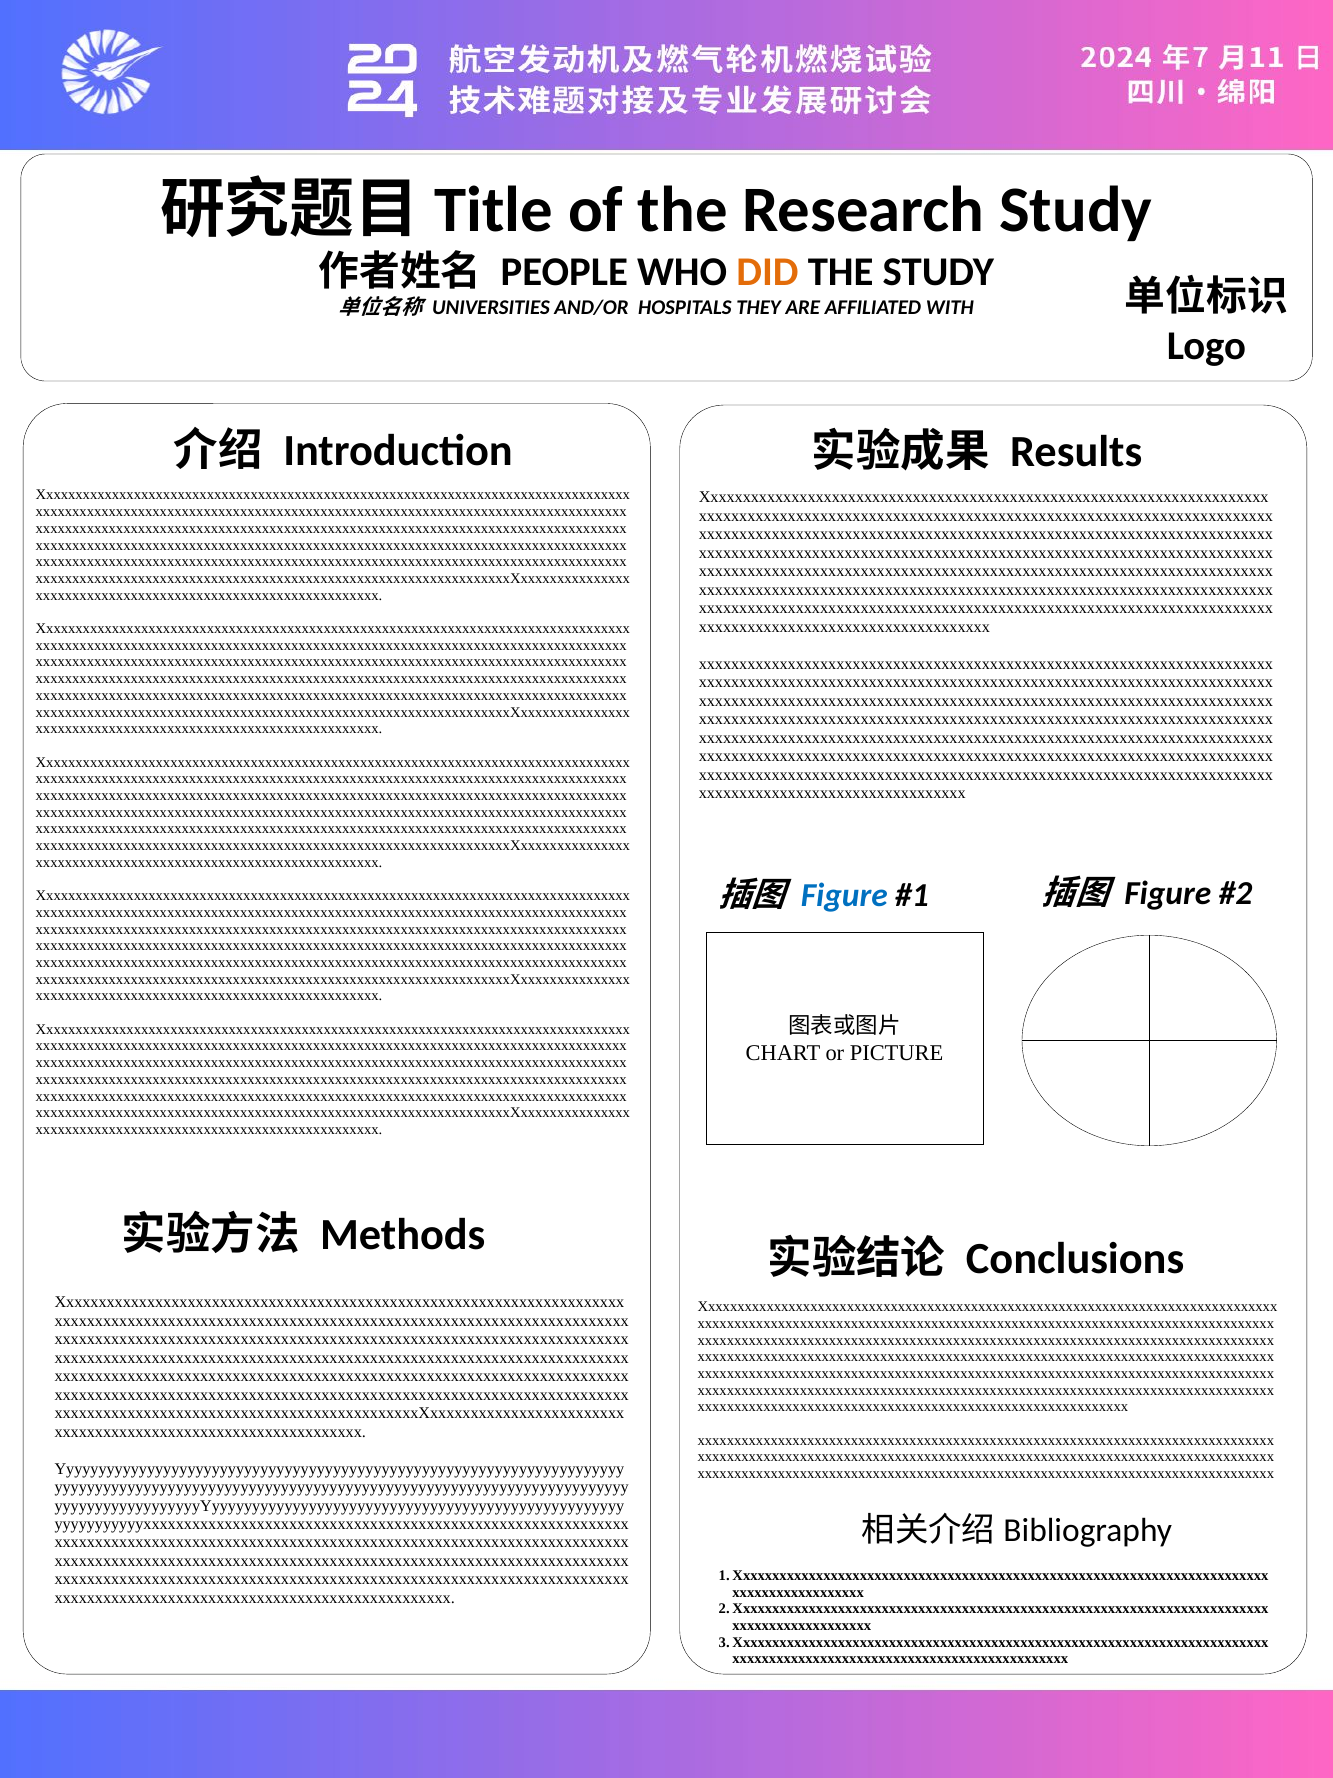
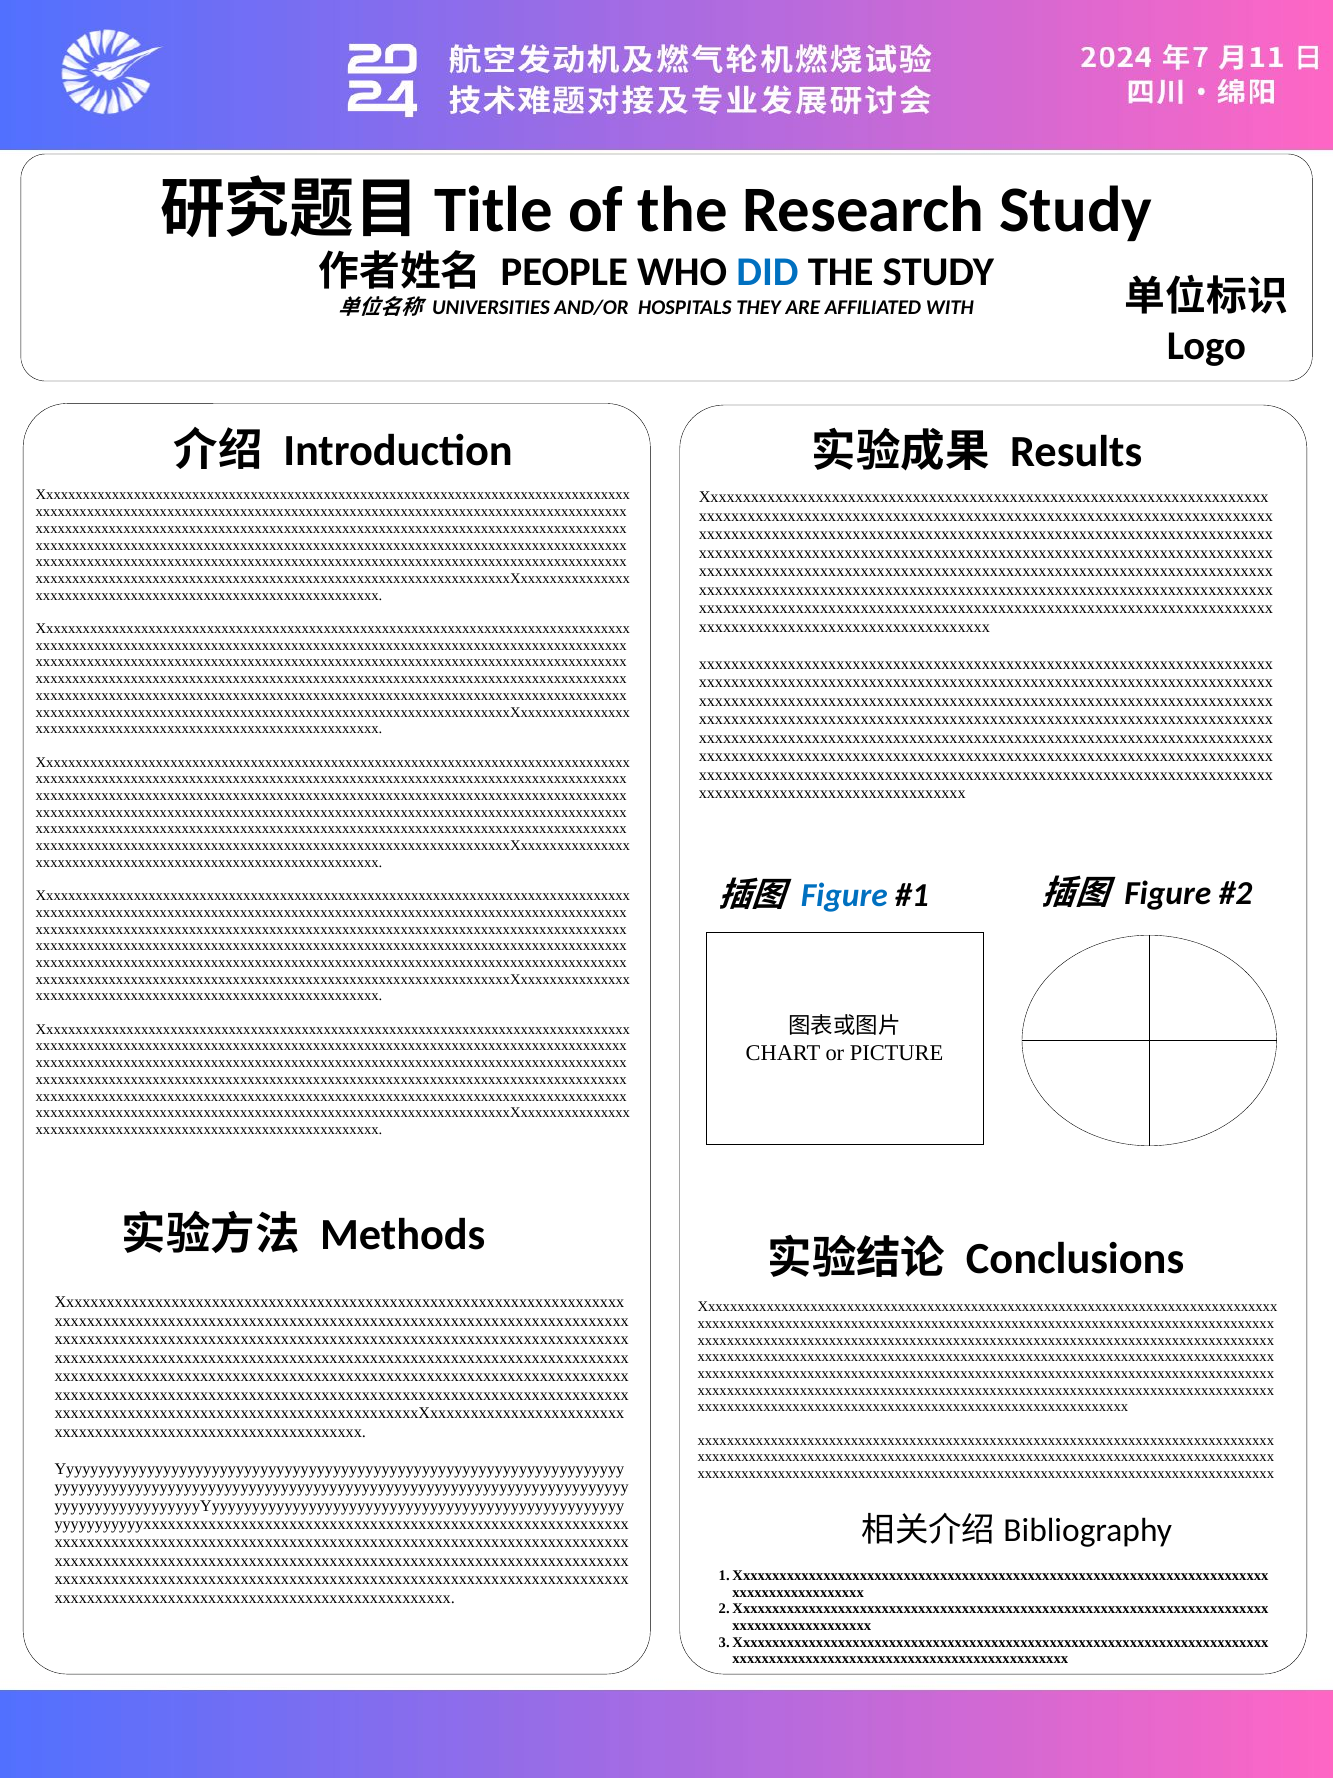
DID colour: orange -> blue (768, 272)
